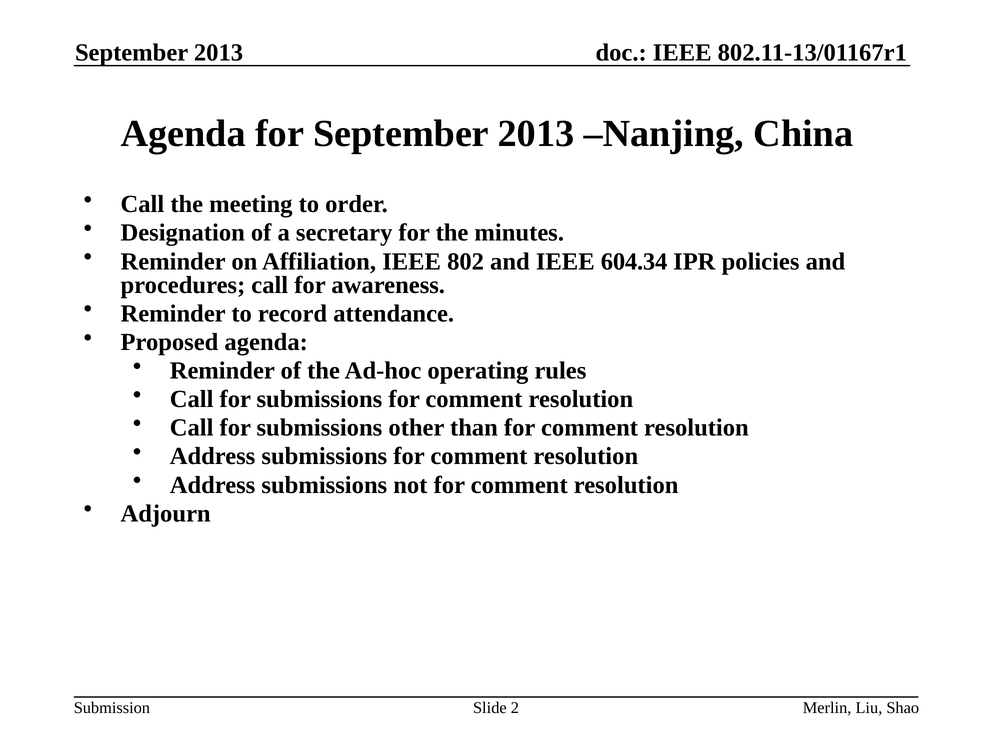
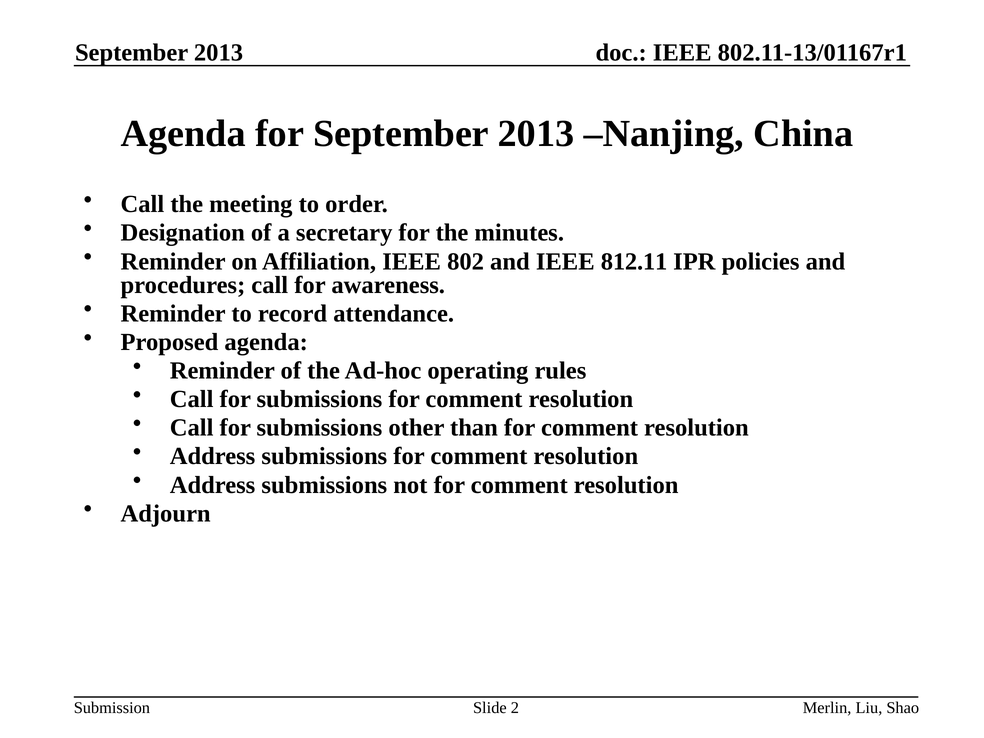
604.34: 604.34 -> 812.11 (634, 261)
